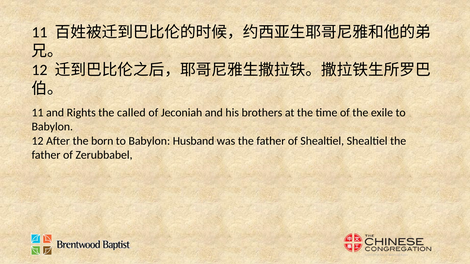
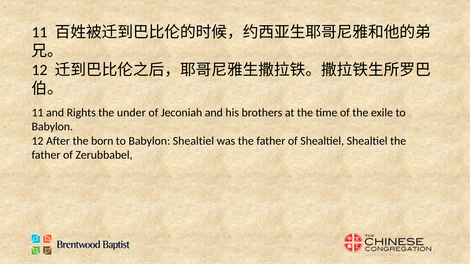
called: called -> under (131, 113)
Babylon Husband: Husband -> Shealtiel (193, 141)
